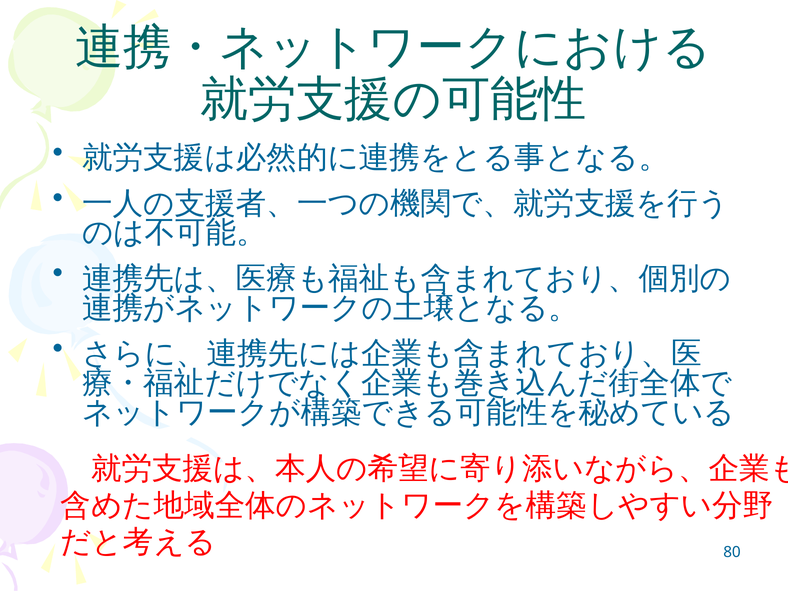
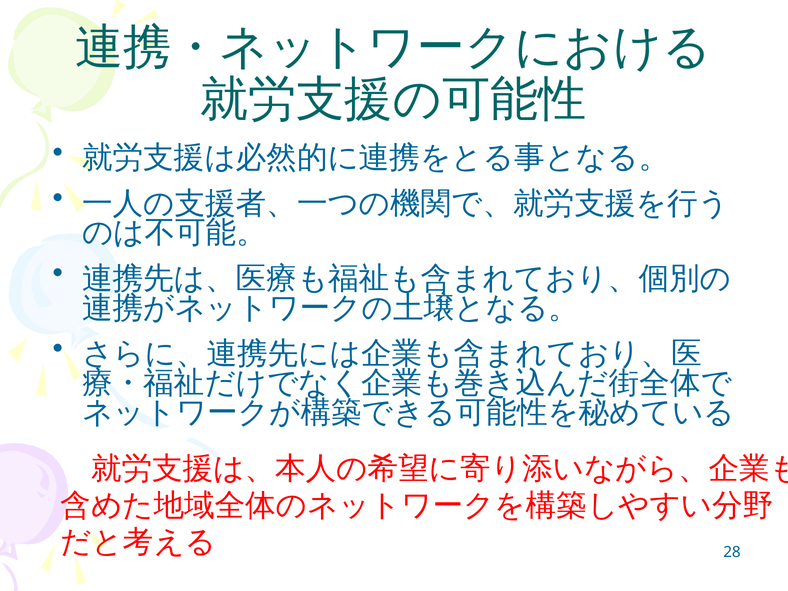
80: 80 -> 28 (732, 552)
